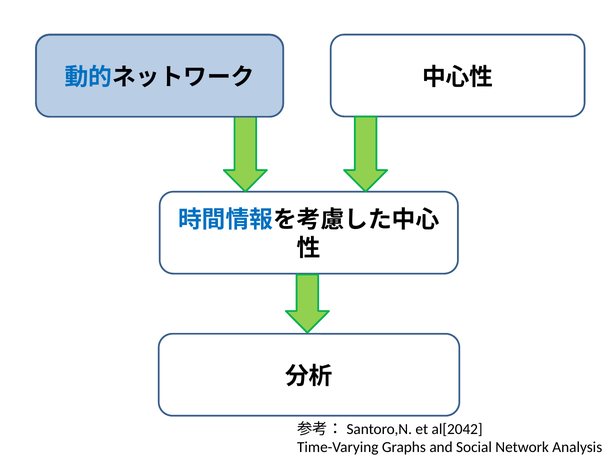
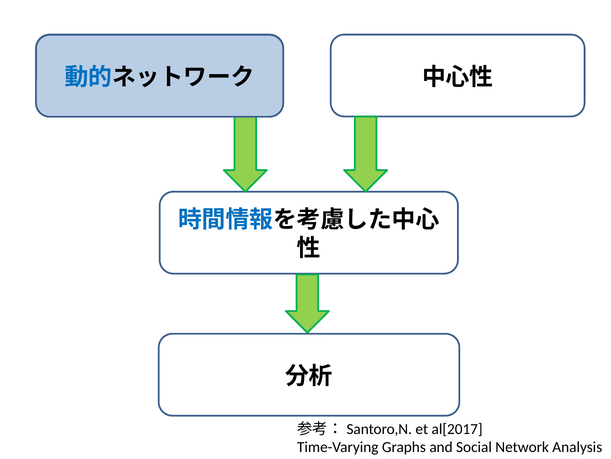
al[2042: al[2042 -> al[2017 (457, 428)
